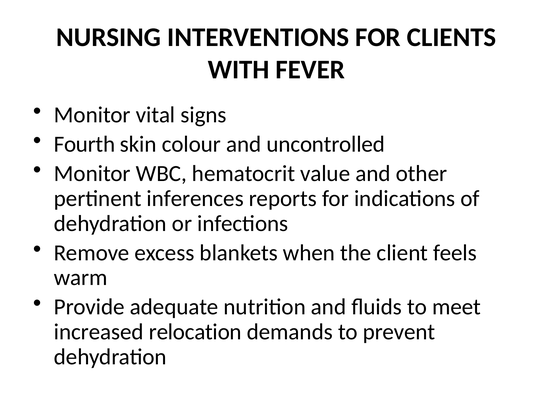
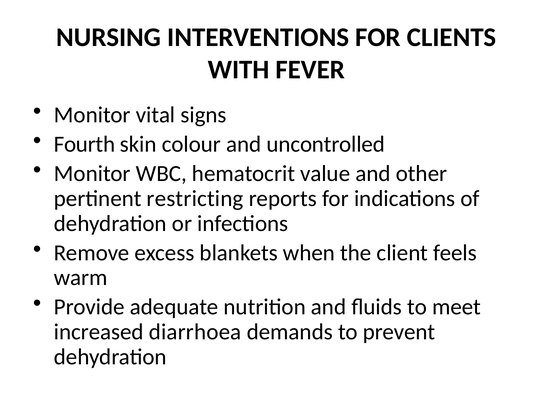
inferences: inferences -> restricting (195, 198)
relocation: relocation -> diarrhoea (195, 332)
